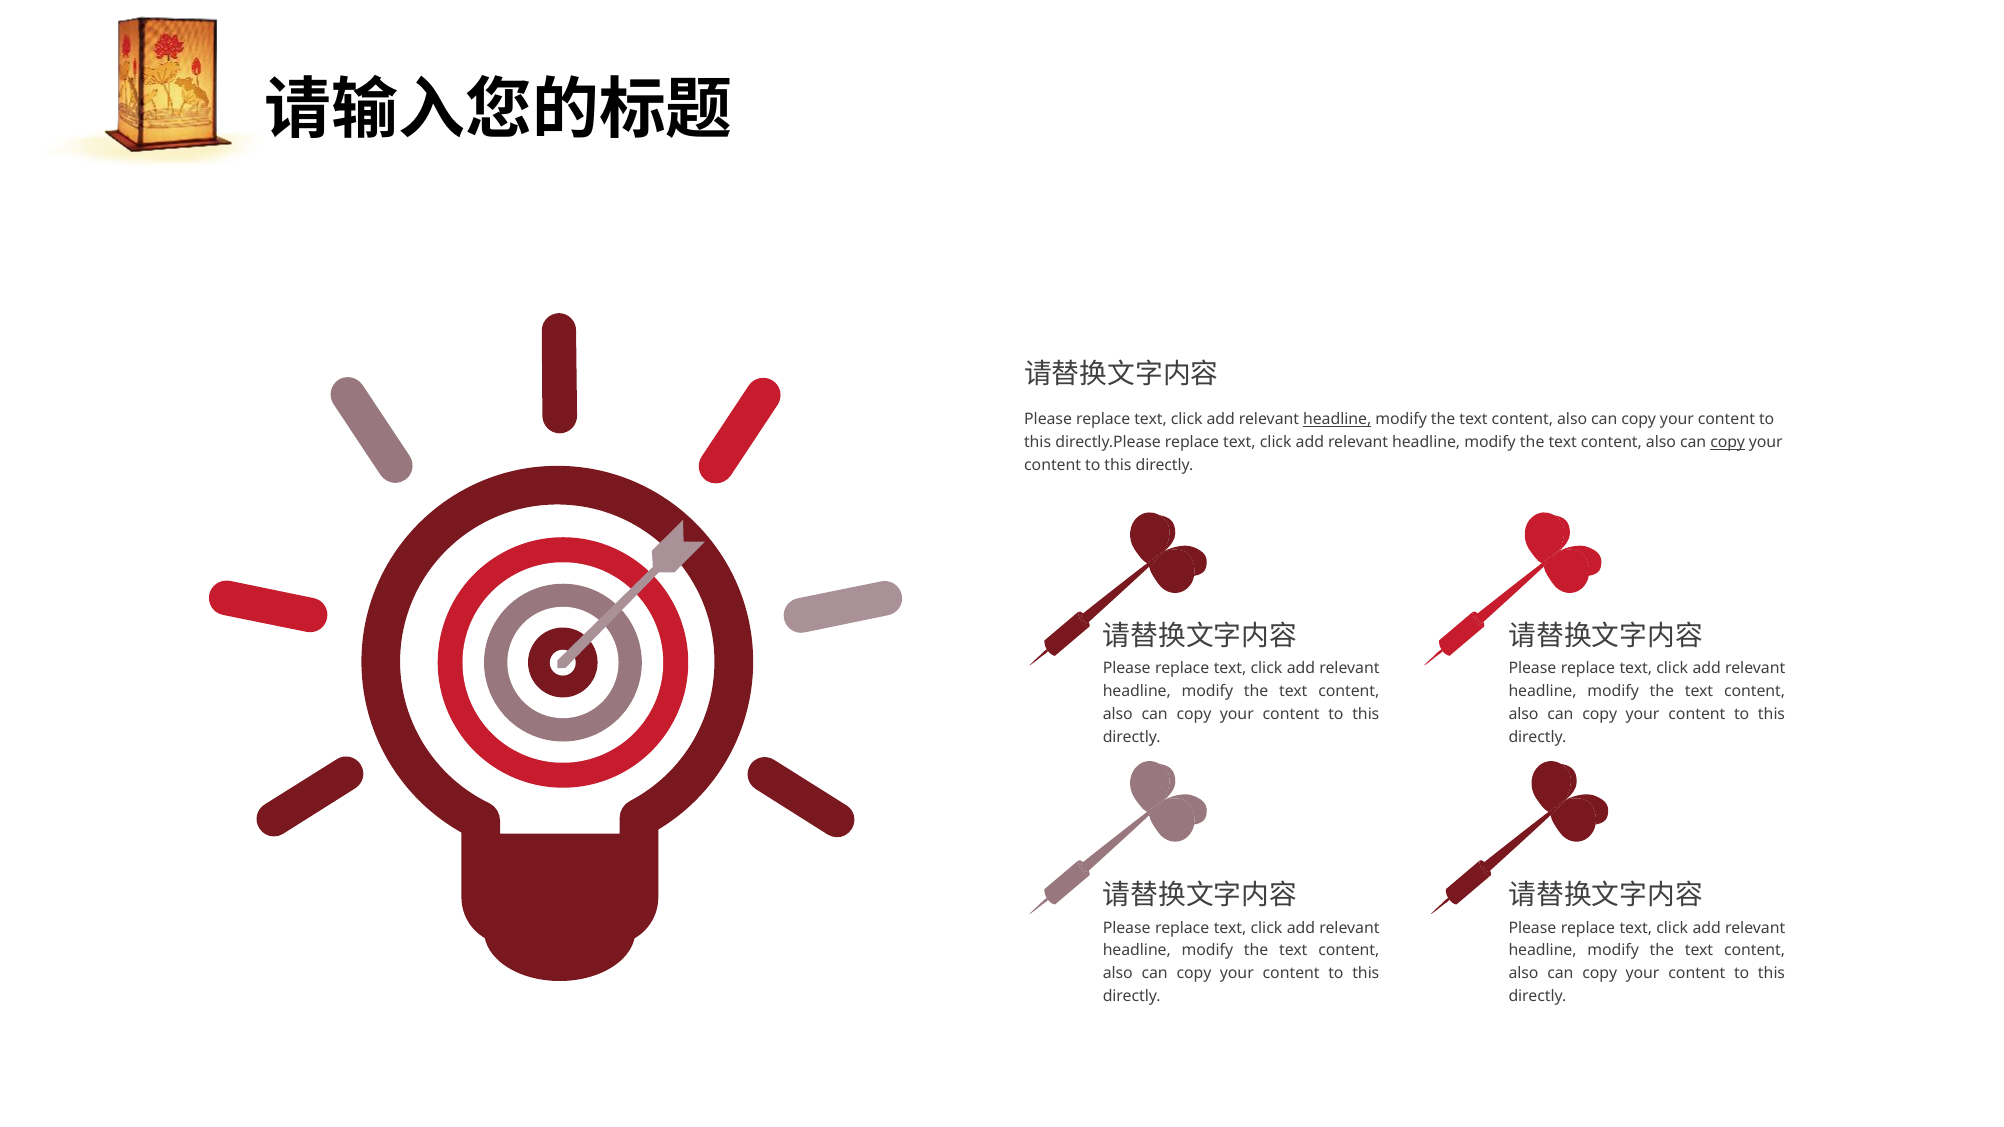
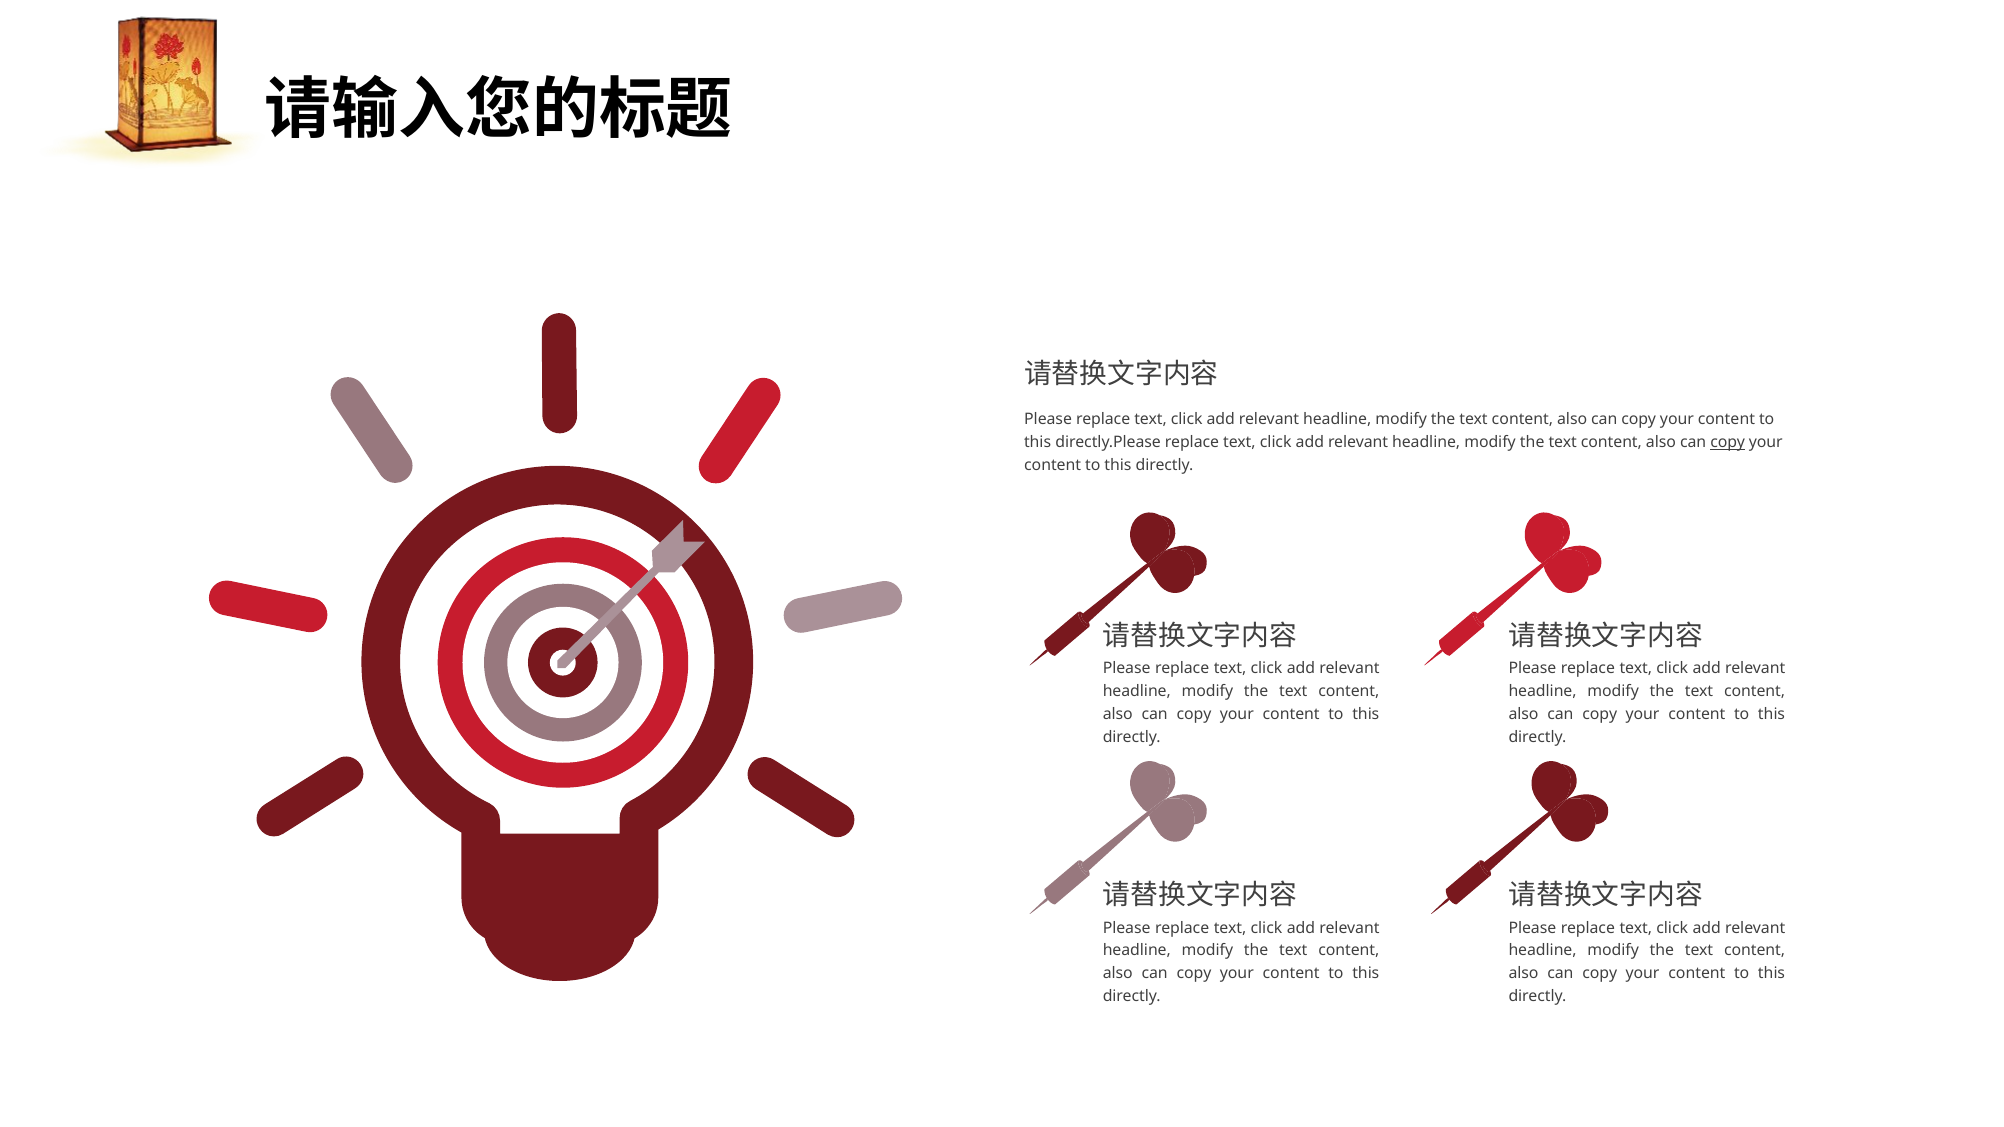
headline underline: present -> none (1337, 420)
